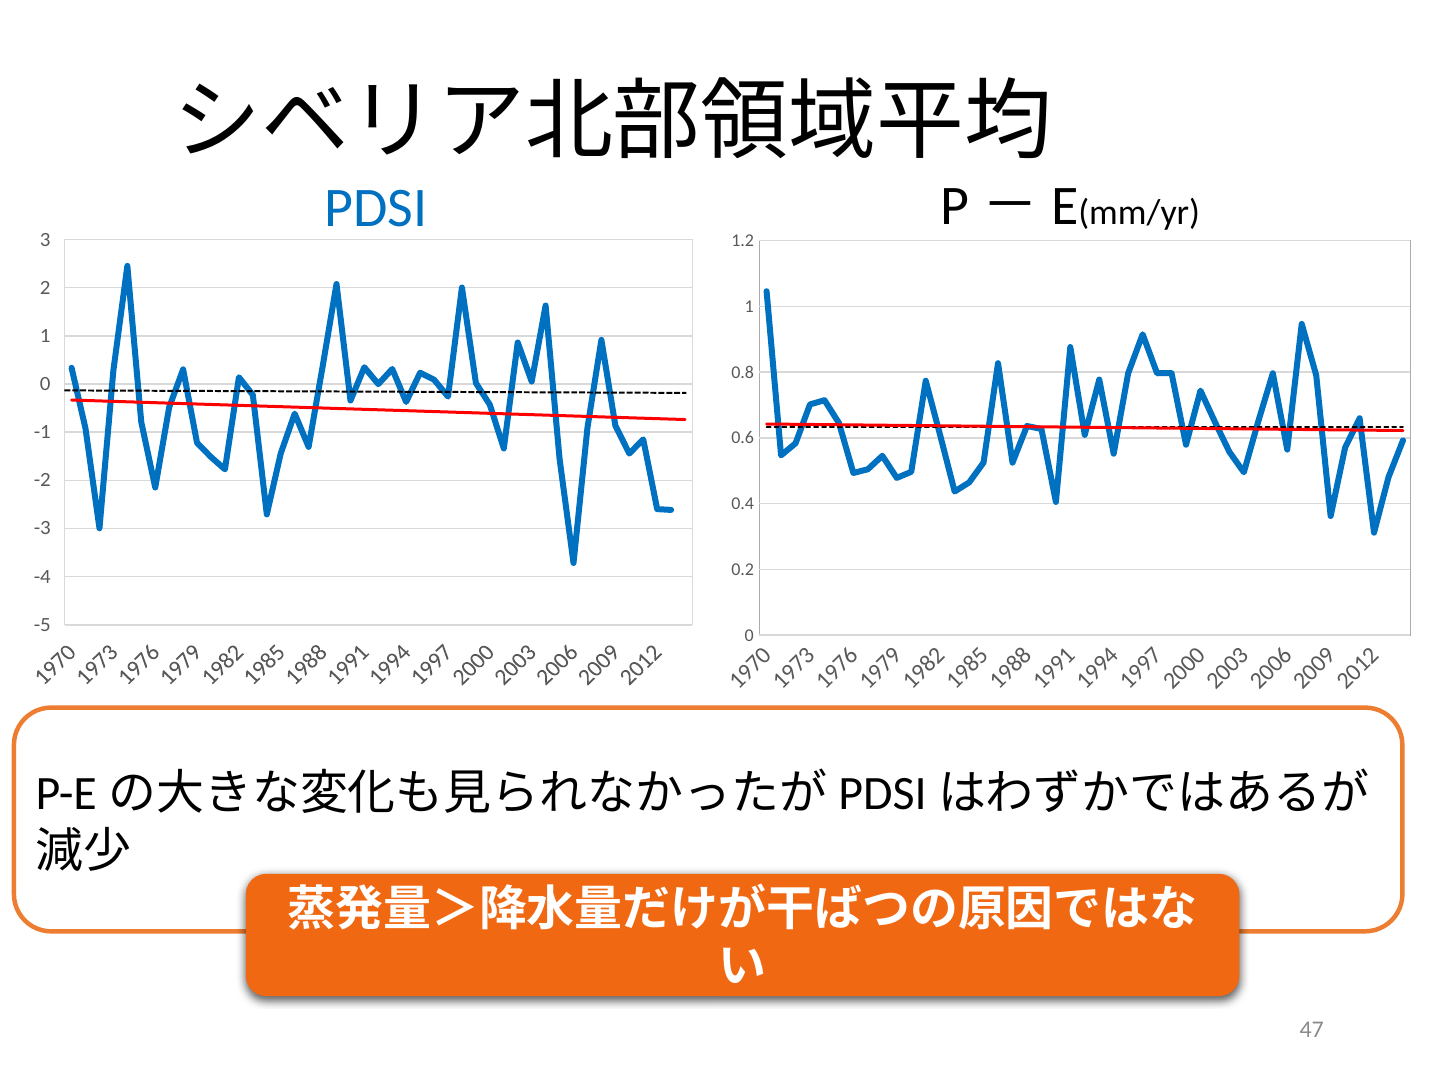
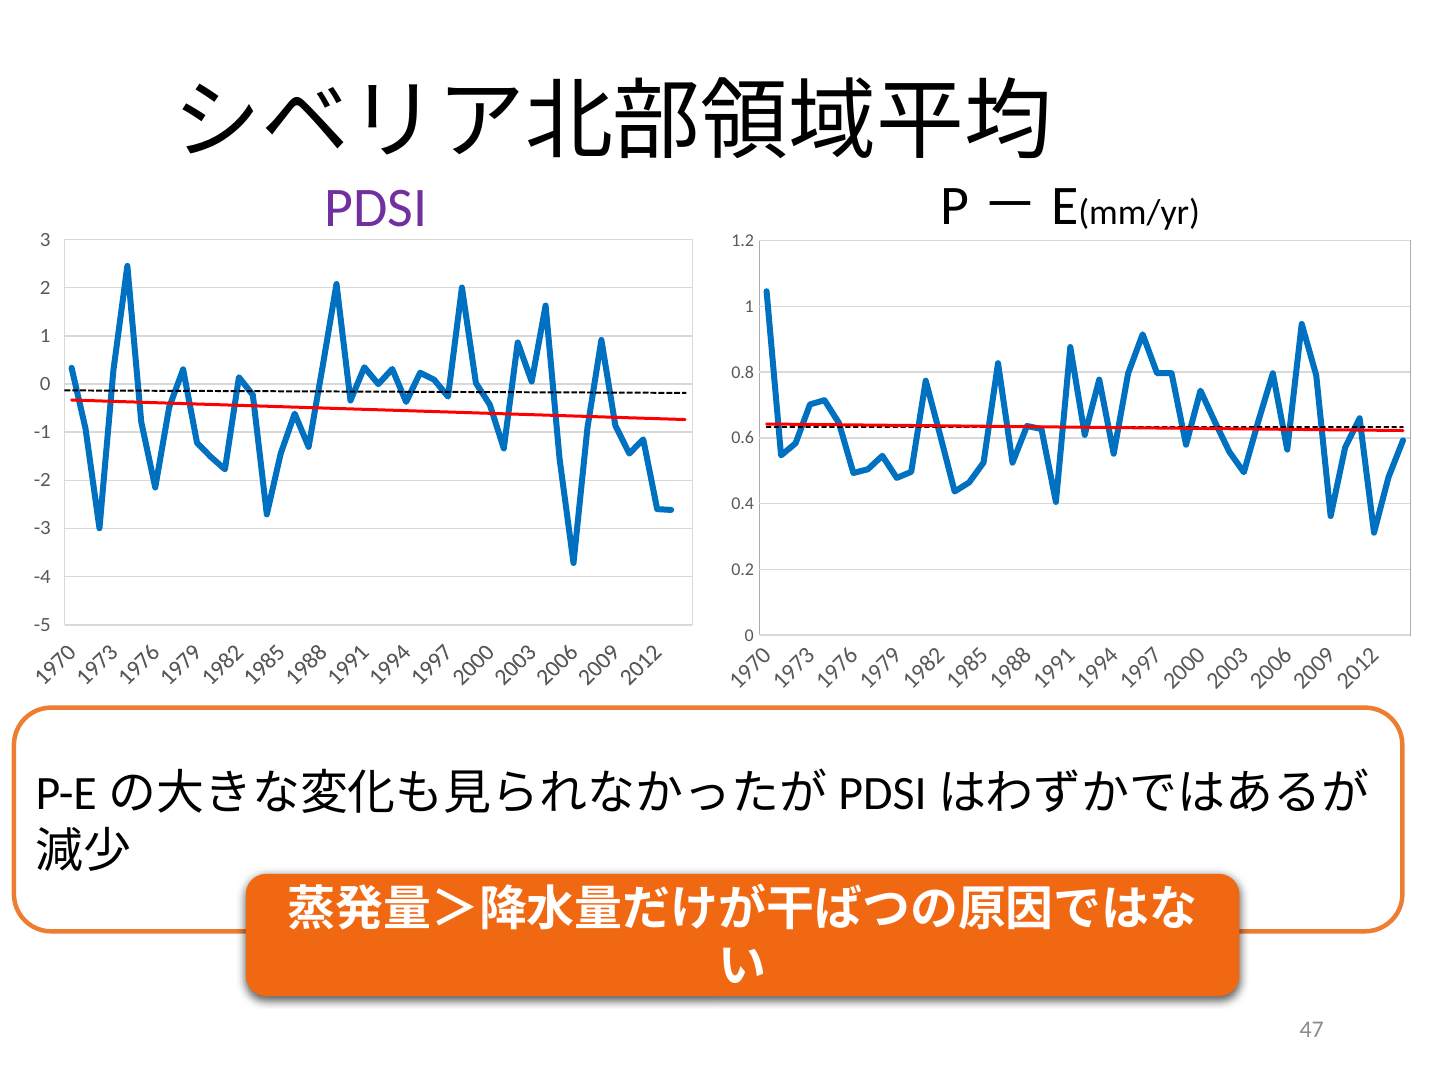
PDSI colour: blue -> purple (376, 208)
